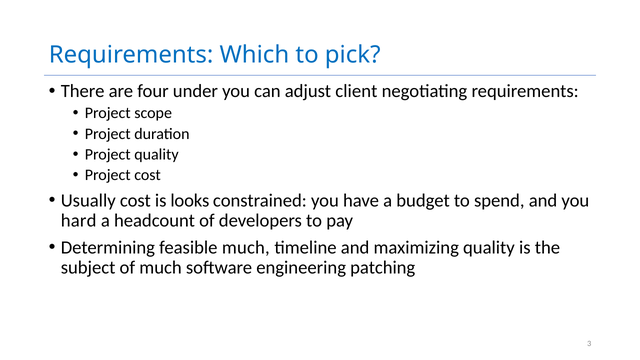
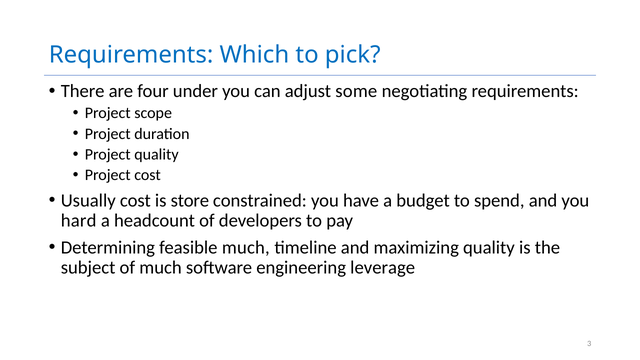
client: client -> some (356, 91)
looks: looks -> store (190, 200)
patching: patching -> leverage (383, 268)
